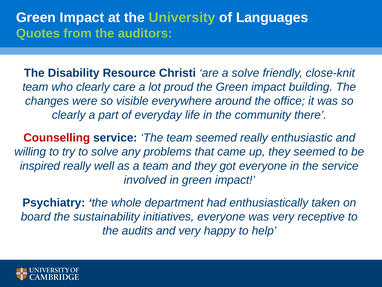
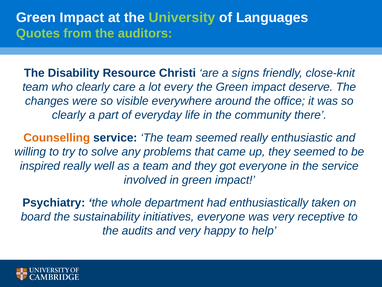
a solve: solve -> signs (245, 73)
proud: proud -> every (179, 87)
building: building -> deserve (311, 87)
Counselling colour: red -> orange (57, 138)
